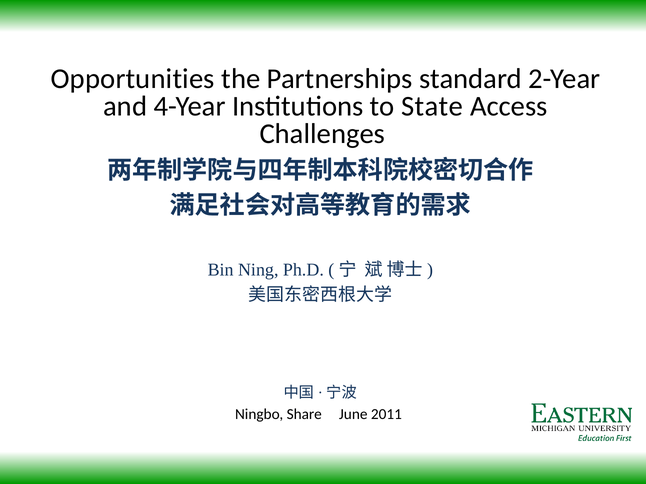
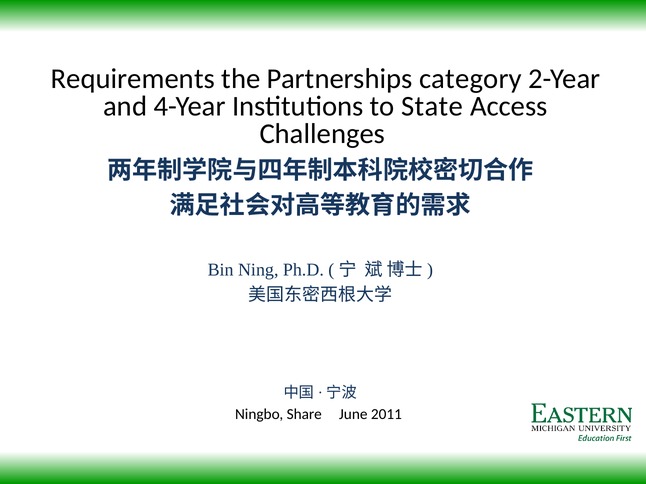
Opportunities: Opportunities -> Requirements (133, 79)
standard: standard -> category (470, 79)
